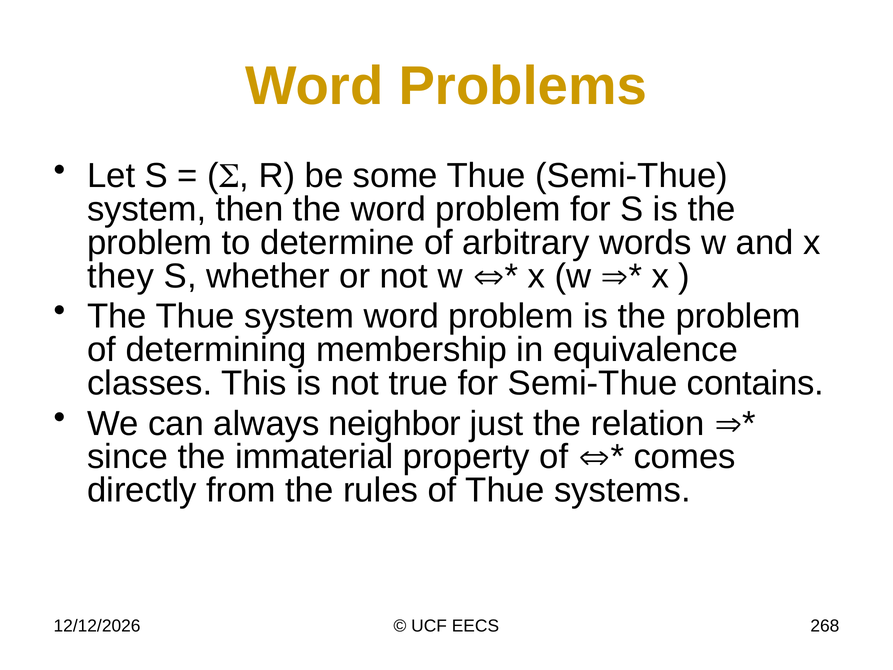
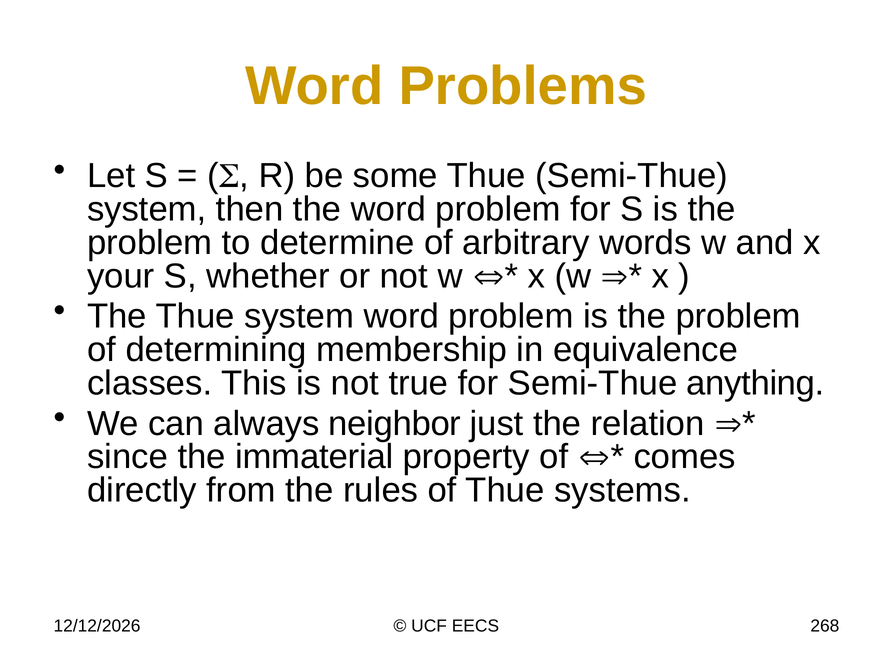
they: they -> your (121, 276)
contains: contains -> anything (755, 383)
